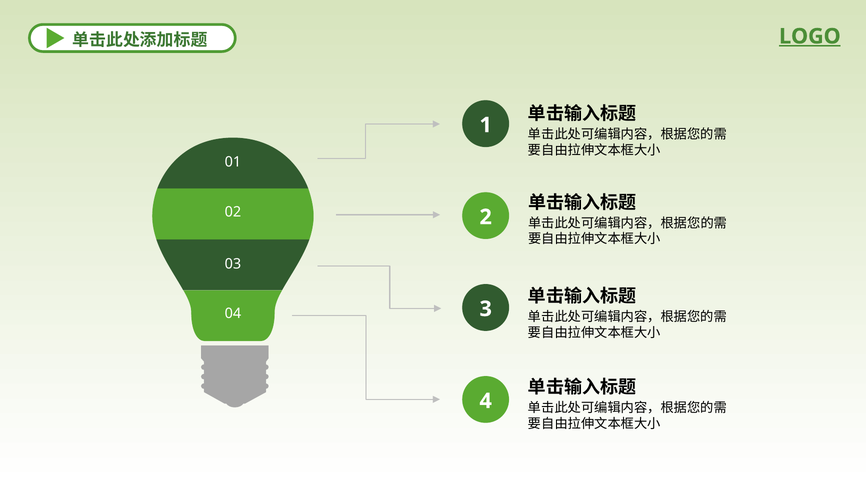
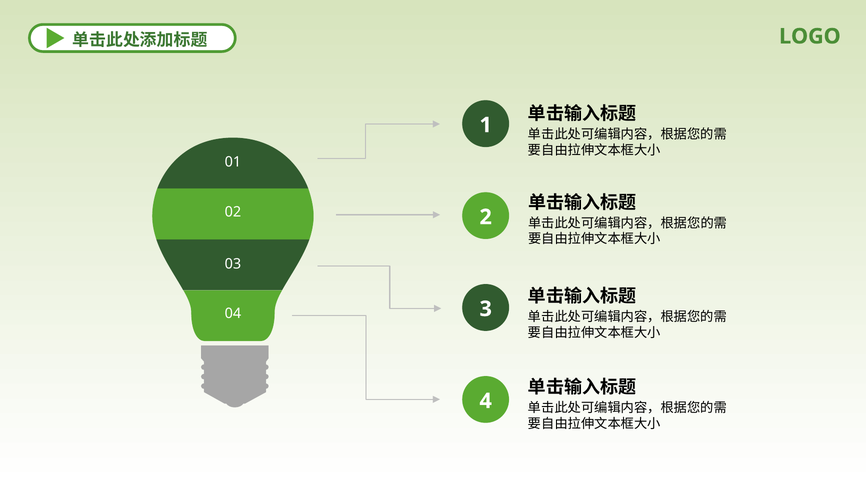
LOGO underline: present -> none (810, 36)
